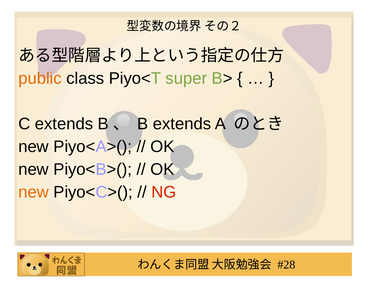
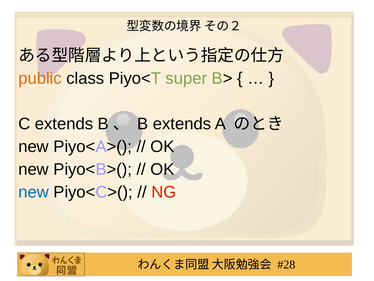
new colour: orange -> blue (34, 192)
